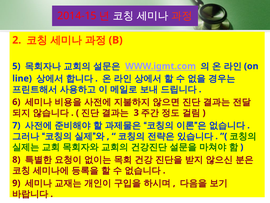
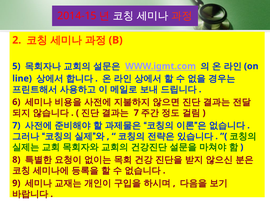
3: 3 -> 7 (136, 113)
